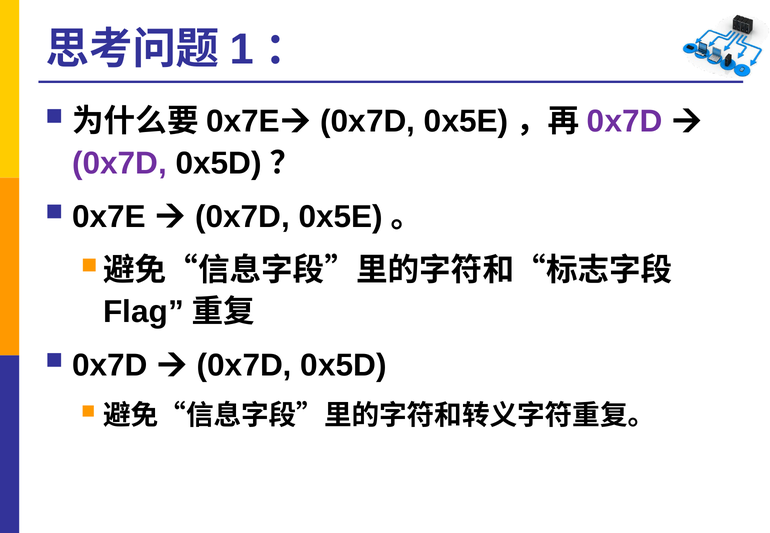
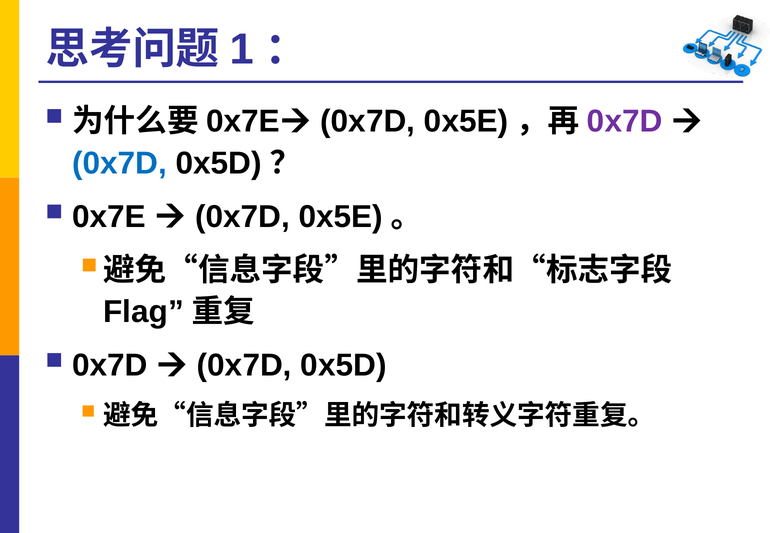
0x7D colour: purple -> blue (120, 163)
